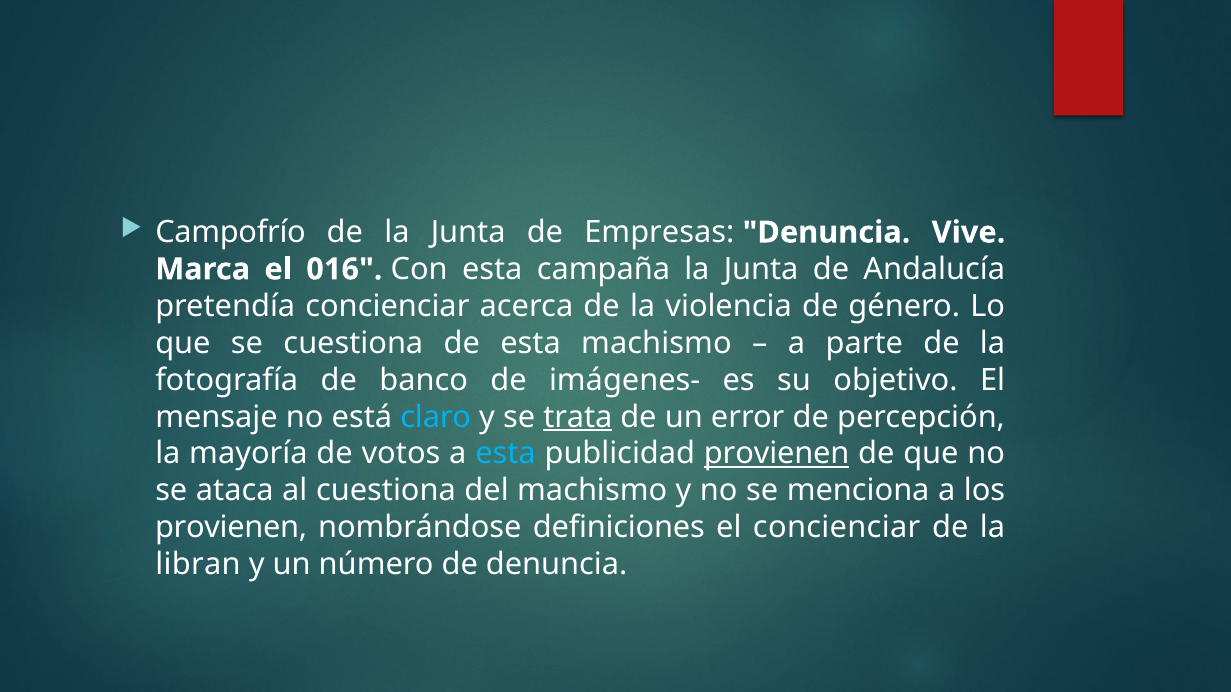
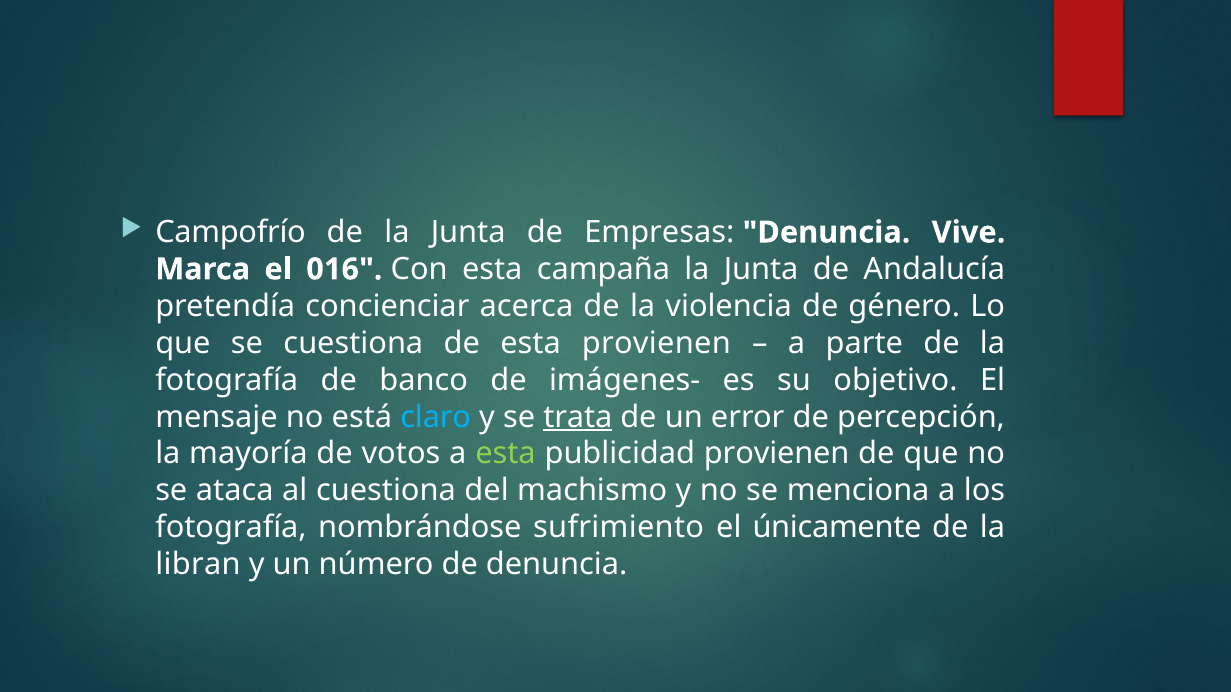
esta machismo: machismo -> provienen (656, 343)
esta colour: light blue -> light green (506, 454)
provienen underline: present -> none (777, 454)
provienen: provienen -> fotografía (231, 528)
definiciones: definiciones -> sufrimiento (619, 528)
el concienciar: concienciar -> únicamente (837, 528)
